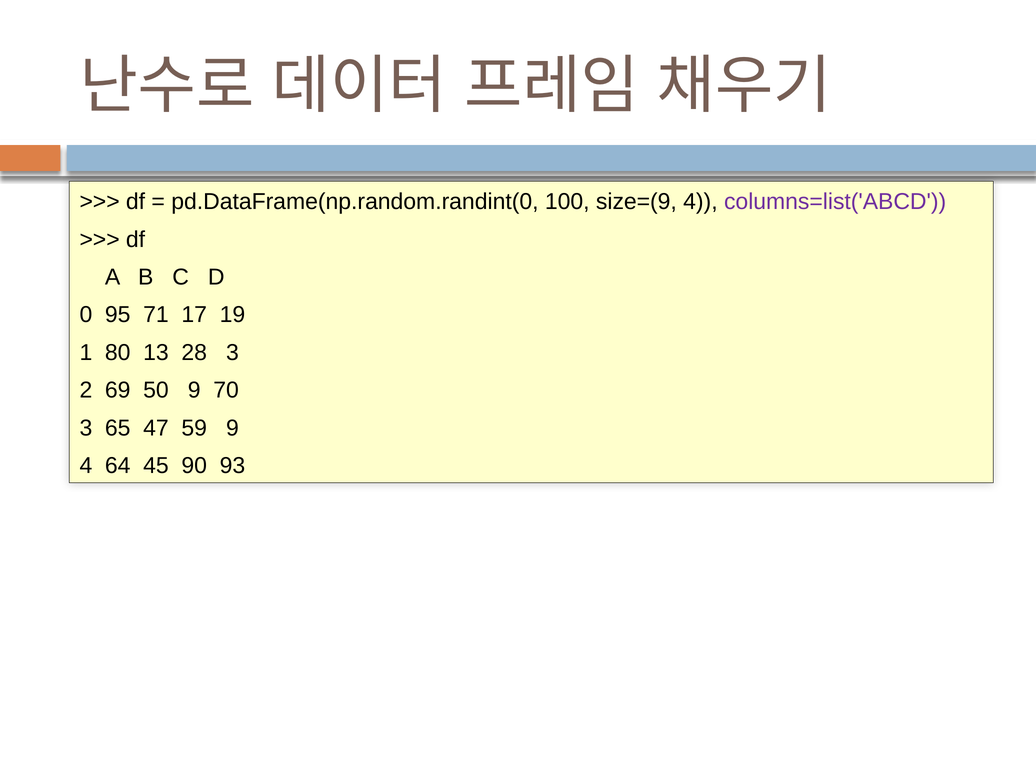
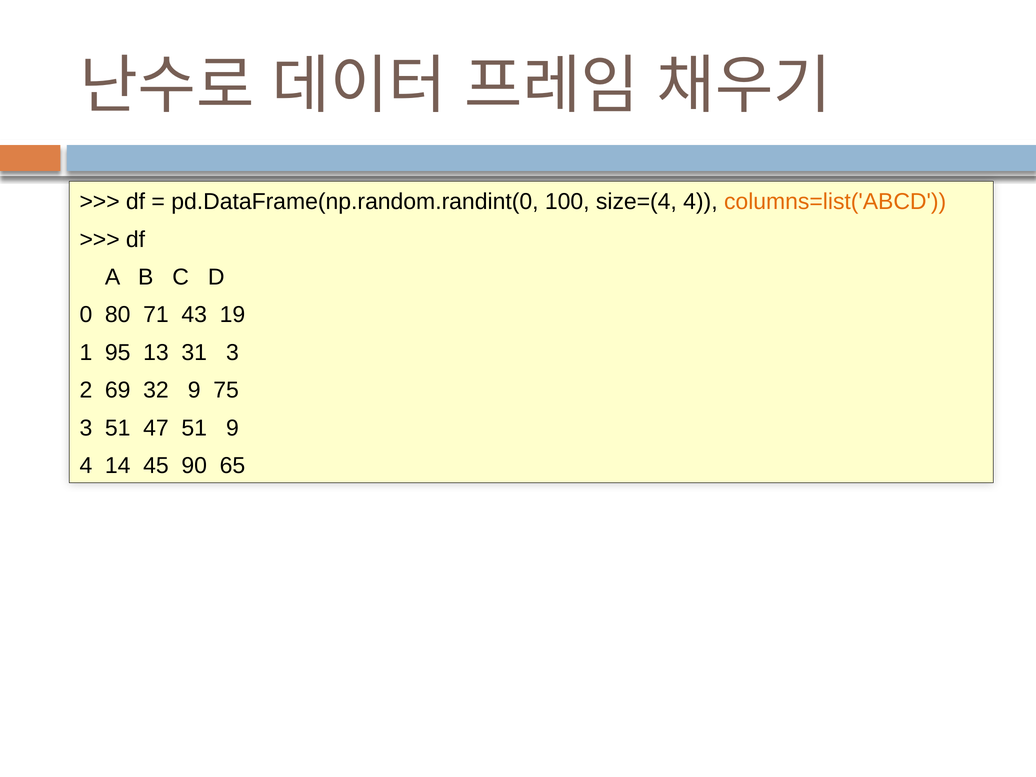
size=(9: size=(9 -> size=(4 (636, 202)
columns=list('ABCD colour: purple -> orange (835, 202)
95: 95 -> 80 (118, 315)
17: 17 -> 43 (194, 315)
80: 80 -> 95 (118, 353)
28: 28 -> 31 (194, 353)
50: 50 -> 32 (156, 390)
70: 70 -> 75 (226, 390)
3 65: 65 -> 51 (118, 428)
47 59: 59 -> 51 (194, 428)
64: 64 -> 14 (118, 466)
93: 93 -> 65 (232, 466)
